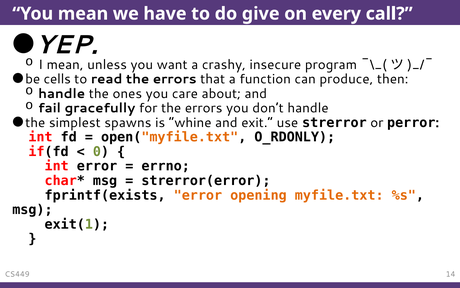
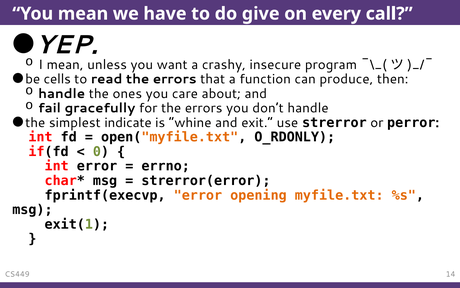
spawns: spawns -> indicate (128, 122)
fprintf(exists: fprintf(exists -> fprintf(execvp (105, 195)
